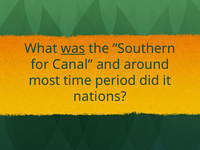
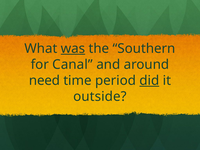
most: most -> need (44, 80)
did underline: none -> present (149, 80)
nations: nations -> outside (100, 96)
